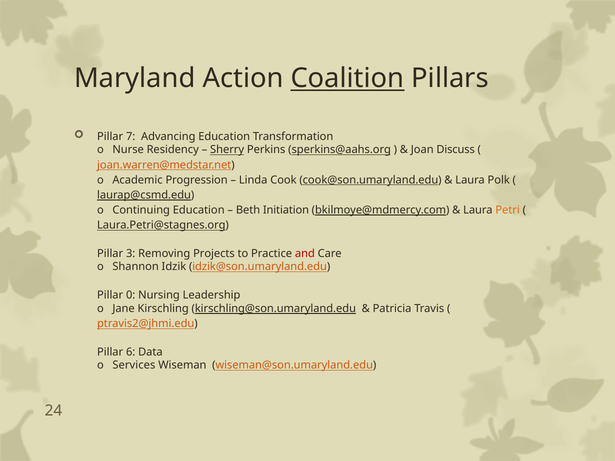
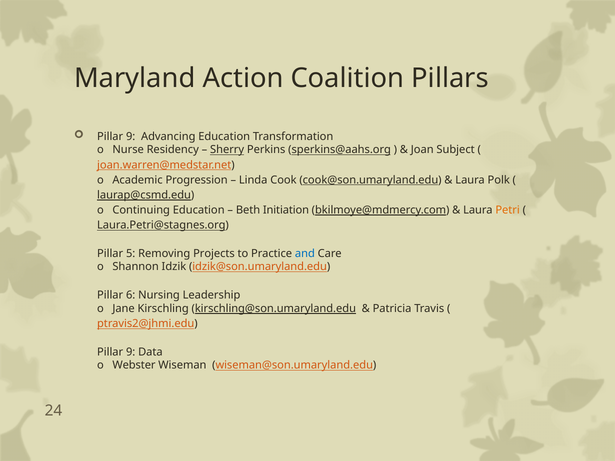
Coalition underline: present -> none (347, 78)
7: 7 -> 9 (131, 137)
Discuss: Discuss -> Subject (456, 150)
3: 3 -> 5 (131, 254)
and colour: red -> blue (305, 254)
0: 0 -> 6 (131, 295)
6: 6 -> 9 (131, 352)
Services: Services -> Webster (134, 365)
